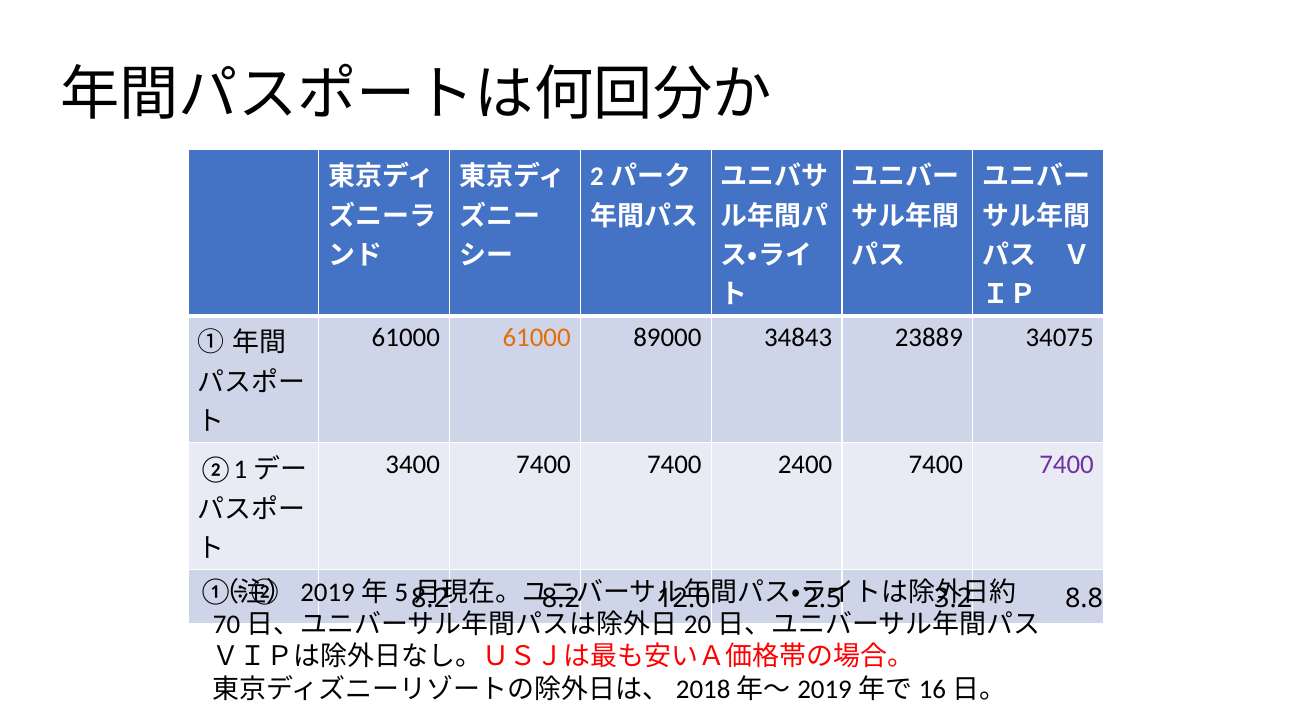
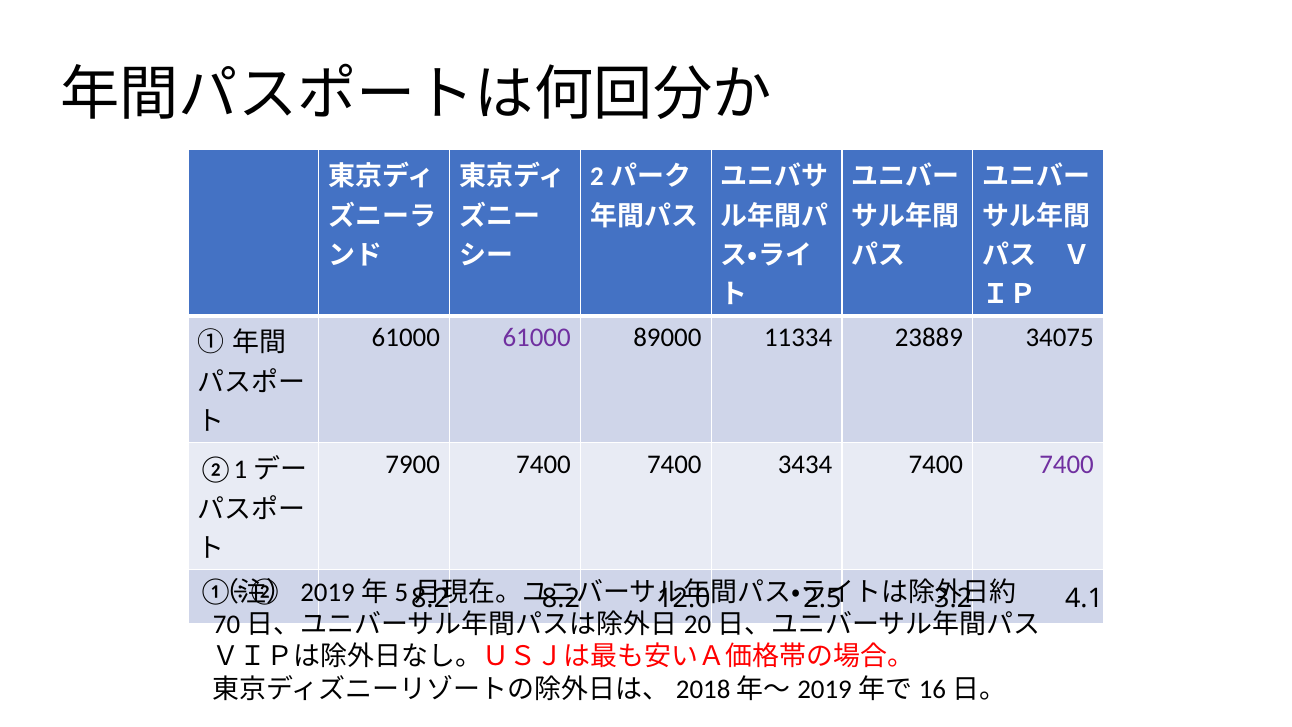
61000 colour: orange -> purple (537, 337)
34843: 34843 -> 11334 (798, 337)
3400: 3400 -> 7900 (413, 464)
2400: 2400 -> 3434 (805, 464)
8.8: 8.8 -> 4.1 (1084, 598)
